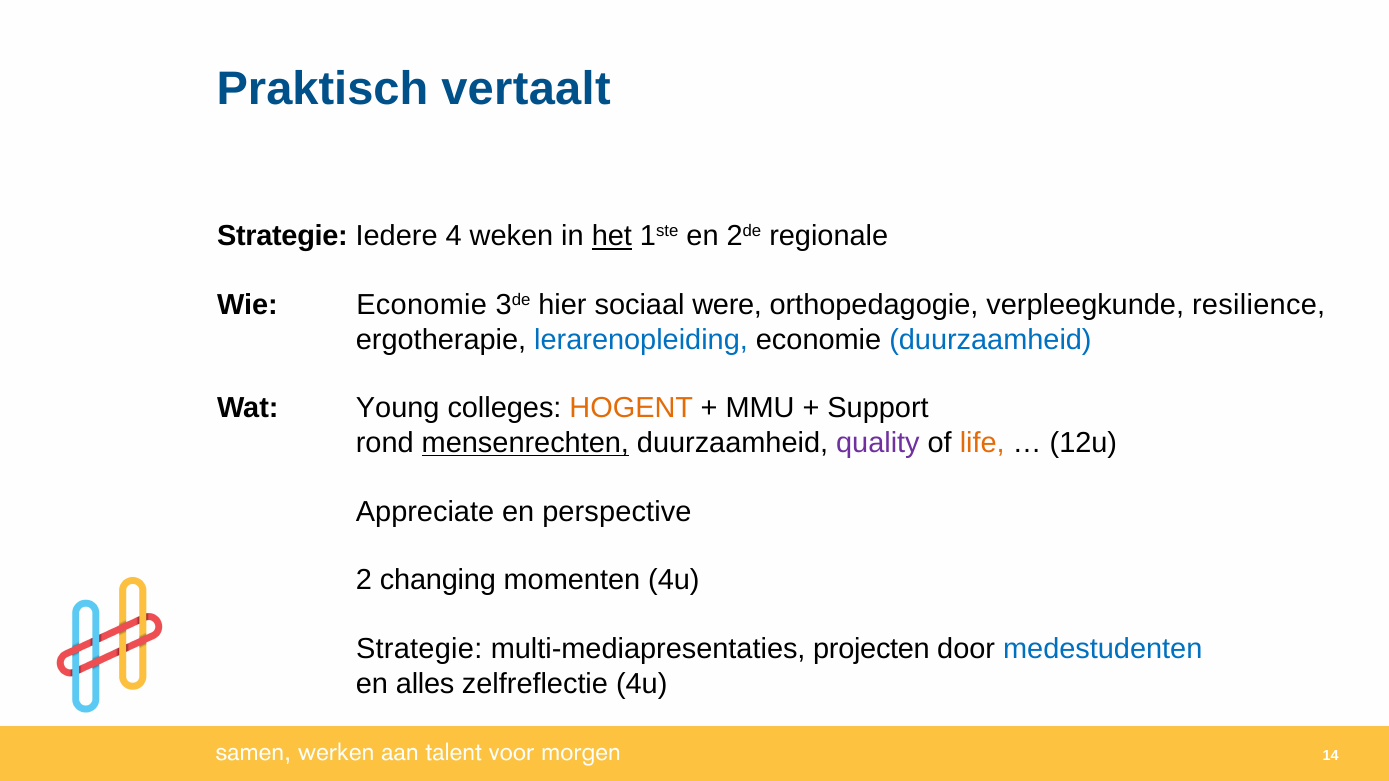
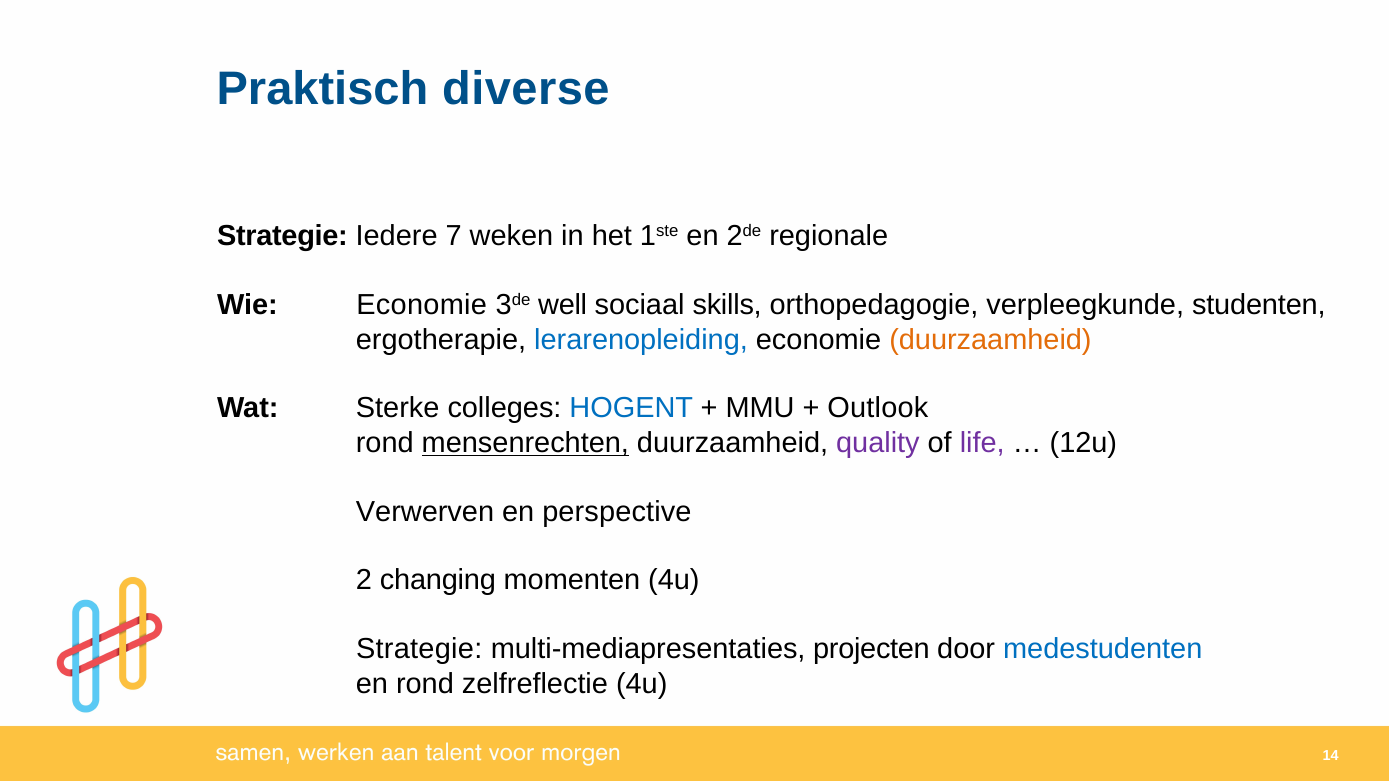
vertaalt: vertaalt -> diverse (526, 89)
4: 4 -> 7 (454, 236)
het underline: present -> none (612, 236)
hier: hier -> well (563, 305)
were: were -> skills (727, 305)
resilience: resilience -> studenten (1259, 305)
duurzaamheid colour: blue -> orange (990, 340)
Young: Young -> Sterke (398, 408)
HOGENT colour: orange -> blue (631, 408)
Support: Support -> Outlook (878, 408)
life colour: orange -> purple (982, 443)
Appreciate: Appreciate -> Verwerven (425, 512)
en alles: alles -> rond (425, 684)
